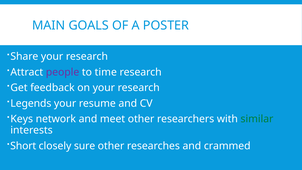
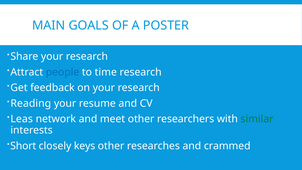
people colour: purple -> blue (63, 72)
Legends: Legends -> Reading (31, 103)
Keys: Keys -> Leas (22, 119)
sure: sure -> keys (85, 146)
